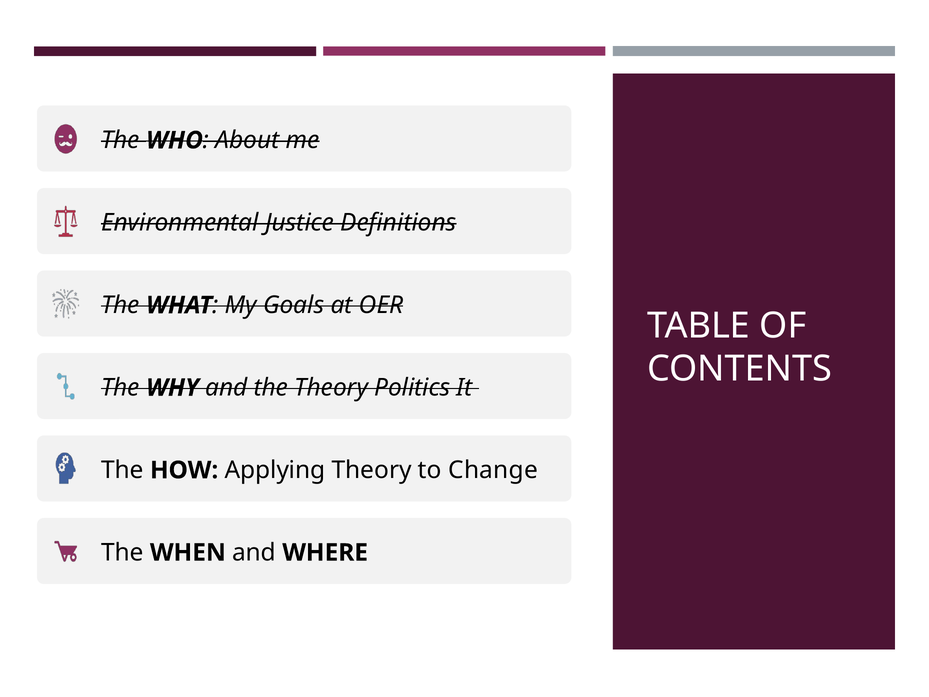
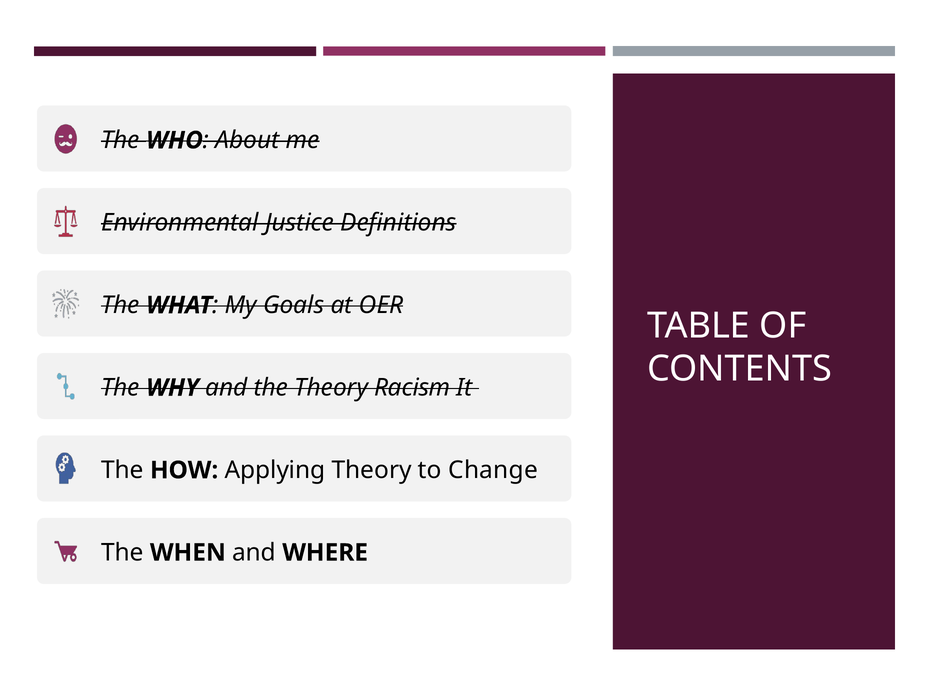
Politics: Politics -> Racism (412, 388)
